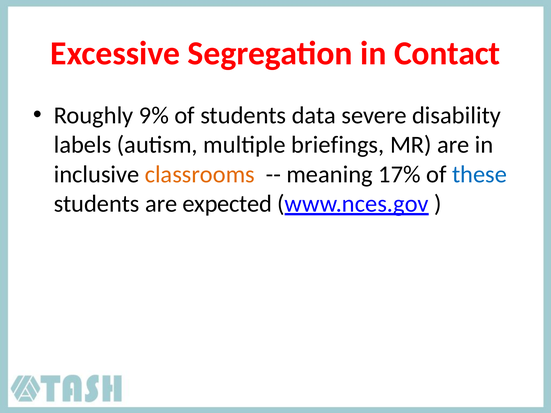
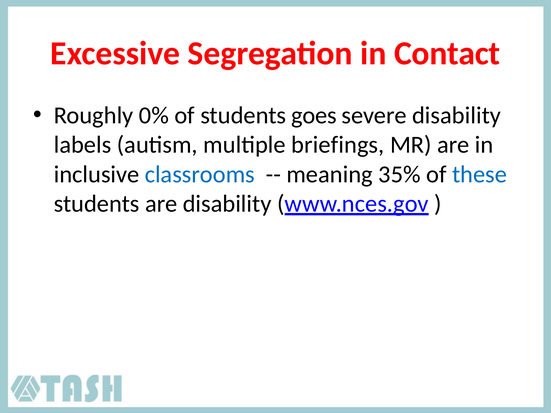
9%: 9% -> 0% (154, 116)
data: data -> goes (314, 116)
classrooms colour: orange -> blue (200, 174)
17%: 17% -> 35% (399, 174)
are expected: expected -> disability (227, 204)
